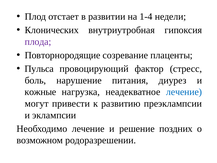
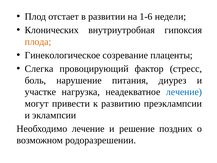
1-4: 1-4 -> 1-6 (146, 17)
плода colour: purple -> orange (38, 42)
Повторнородящие: Повторнородящие -> Гинекологическое (63, 55)
Пульса: Пульса -> Слегка (39, 69)
кожные: кожные -> участке (40, 92)
